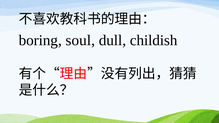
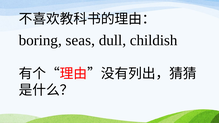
soul: soul -> seas (80, 40)
